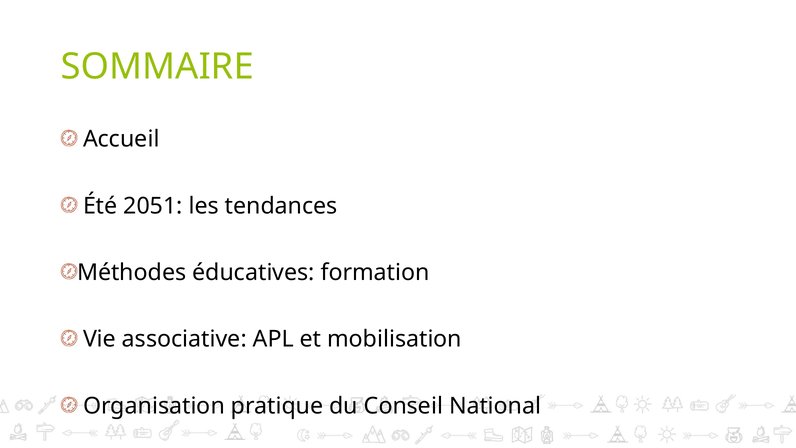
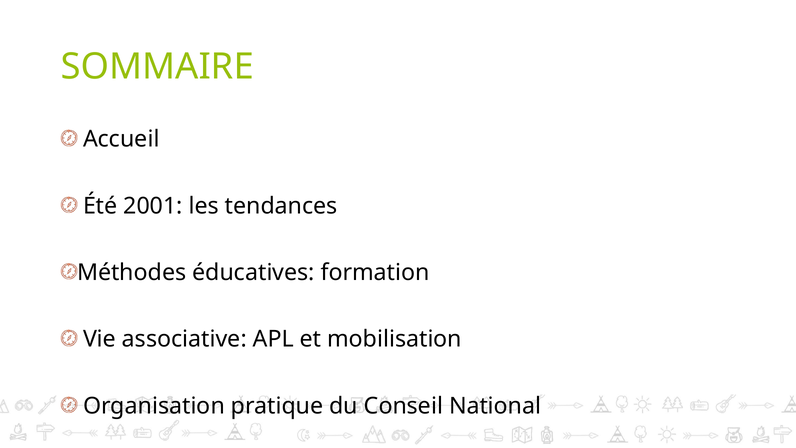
2051: 2051 -> 2001 (153, 206)
